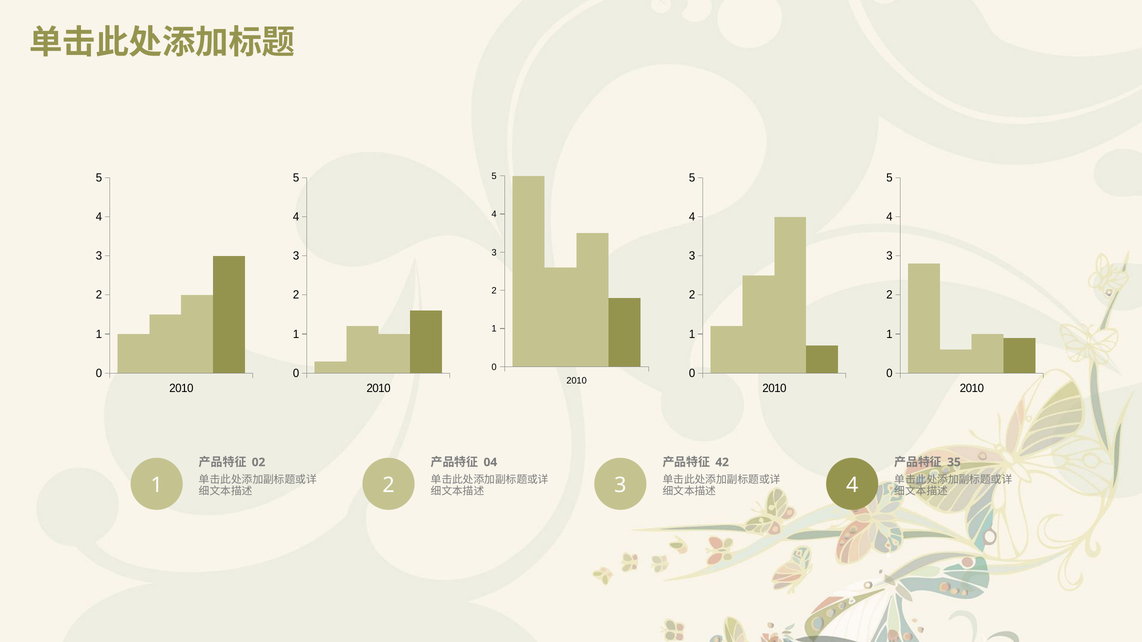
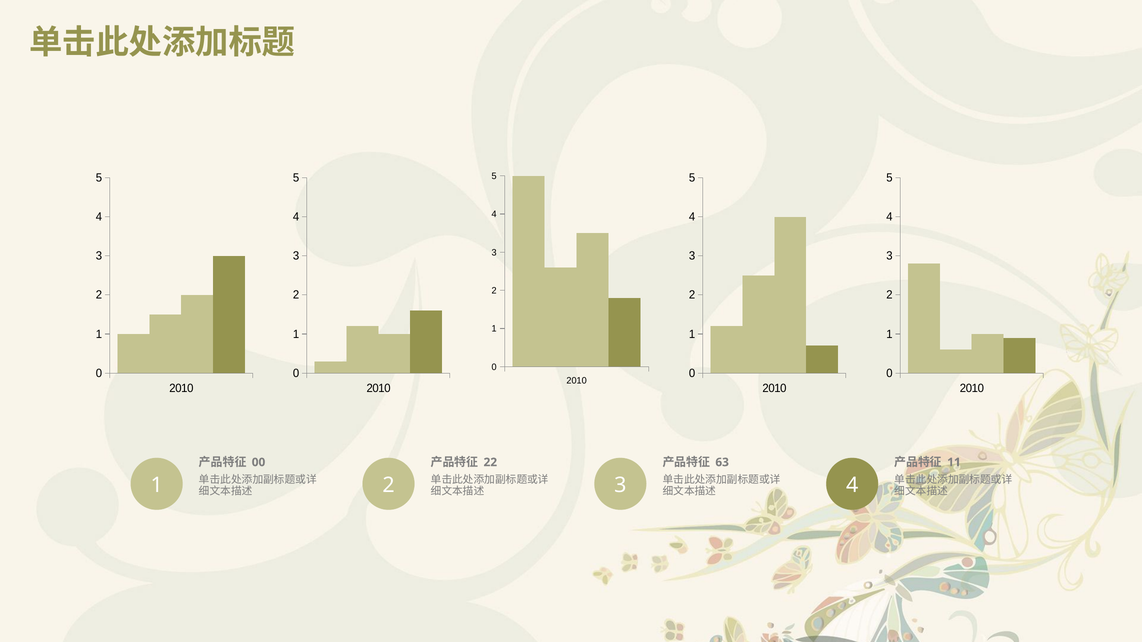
02: 02 -> 00 (259, 463)
04: 04 -> 22 (490, 463)
42: 42 -> 63 (722, 463)
35: 35 -> 11 (954, 463)
